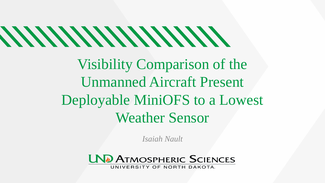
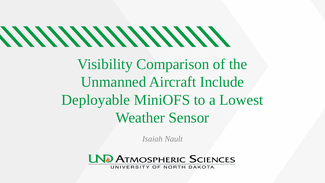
Present: Present -> Include (222, 82)
